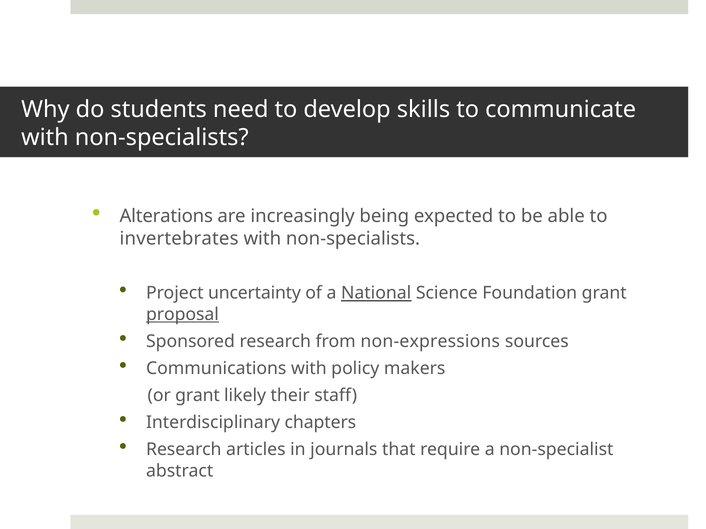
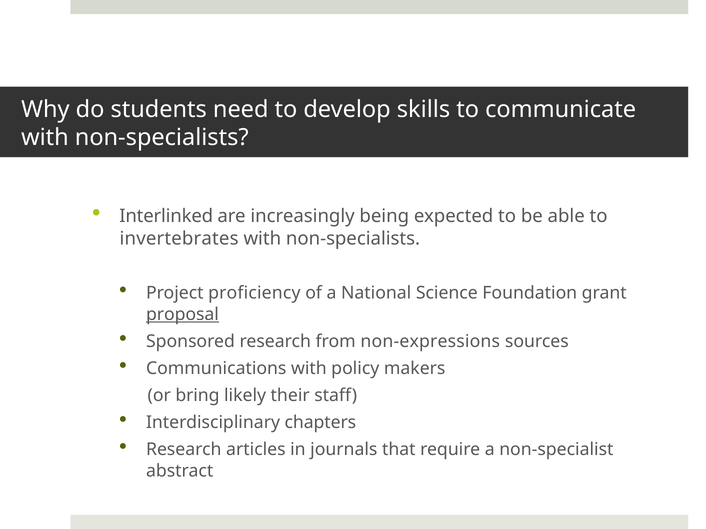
Alterations: Alterations -> Interlinked (166, 216)
uncertainty: uncertainty -> proficiency (254, 293)
National underline: present -> none (376, 293)
or grant: grant -> bring (197, 396)
